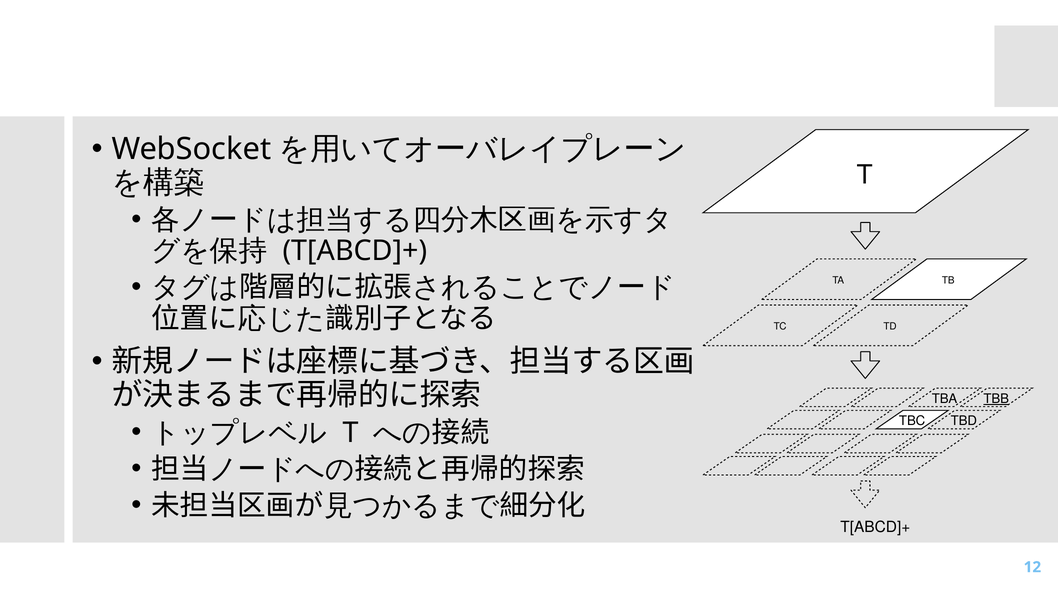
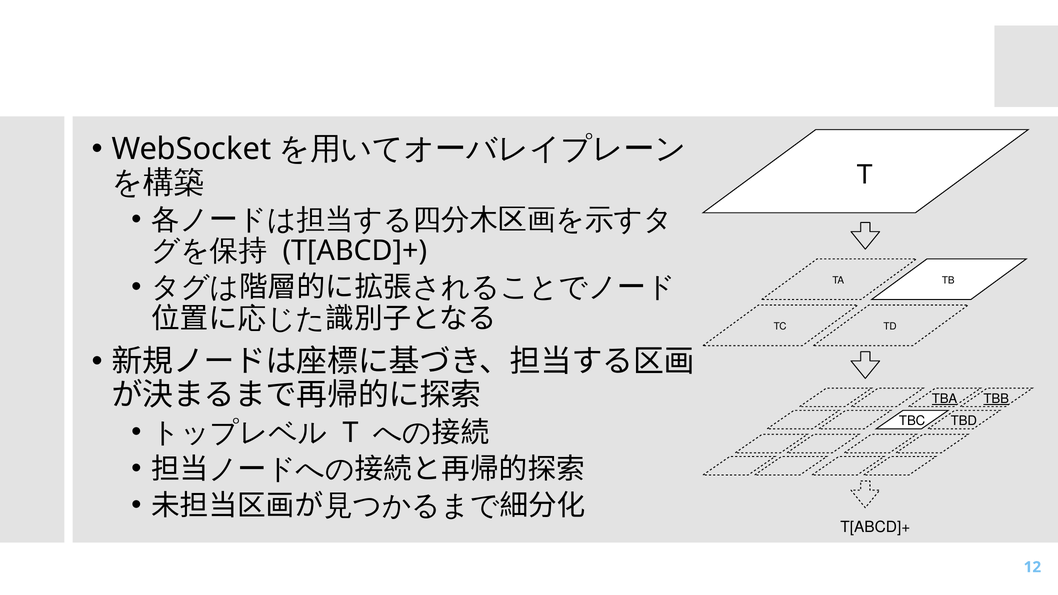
TBA underline: none -> present (945, 399)
